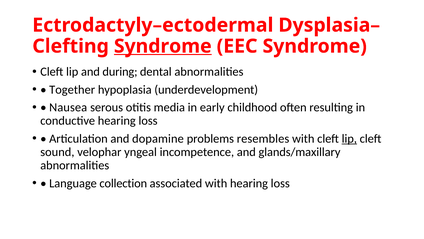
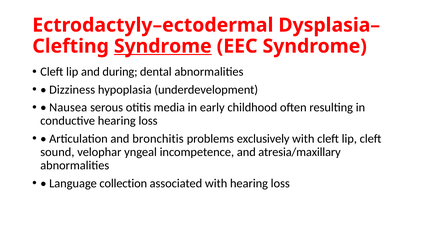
Together: Together -> Dizziness (72, 89)
dopamine: dopamine -> bronchitis (158, 138)
resembles: resembles -> exclusively (263, 138)
lip underline: present -> none (349, 138)
glands/maxillary: glands/maxillary -> atresia/maxillary (300, 152)
